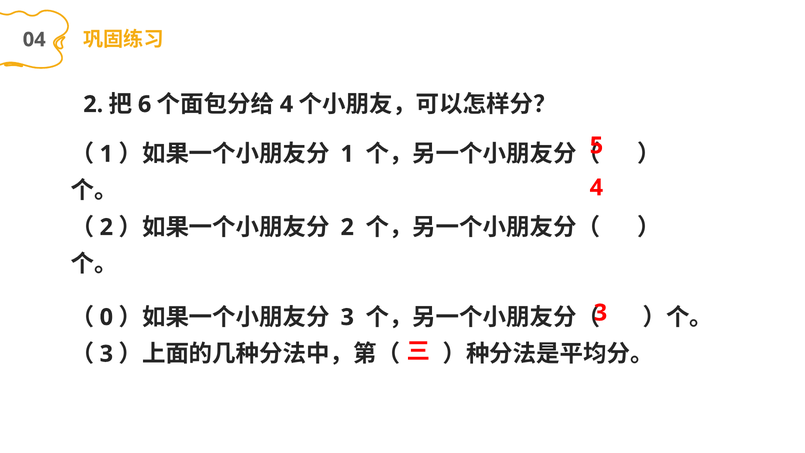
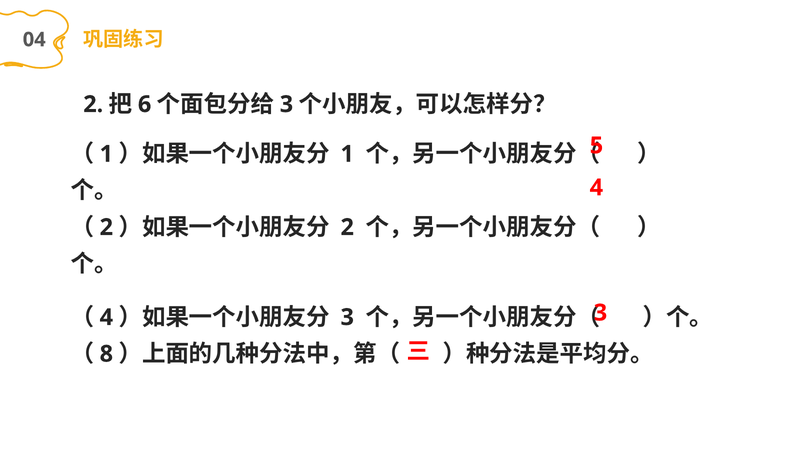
4: 4 -> 3 (286, 104)
0: 0 -> 4 (106, 317)
3: 3 -> 8 (106, 354)
